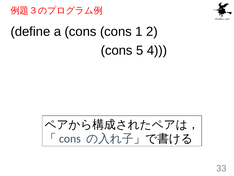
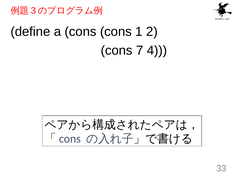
5: 5 -> 7 (140, 50)
